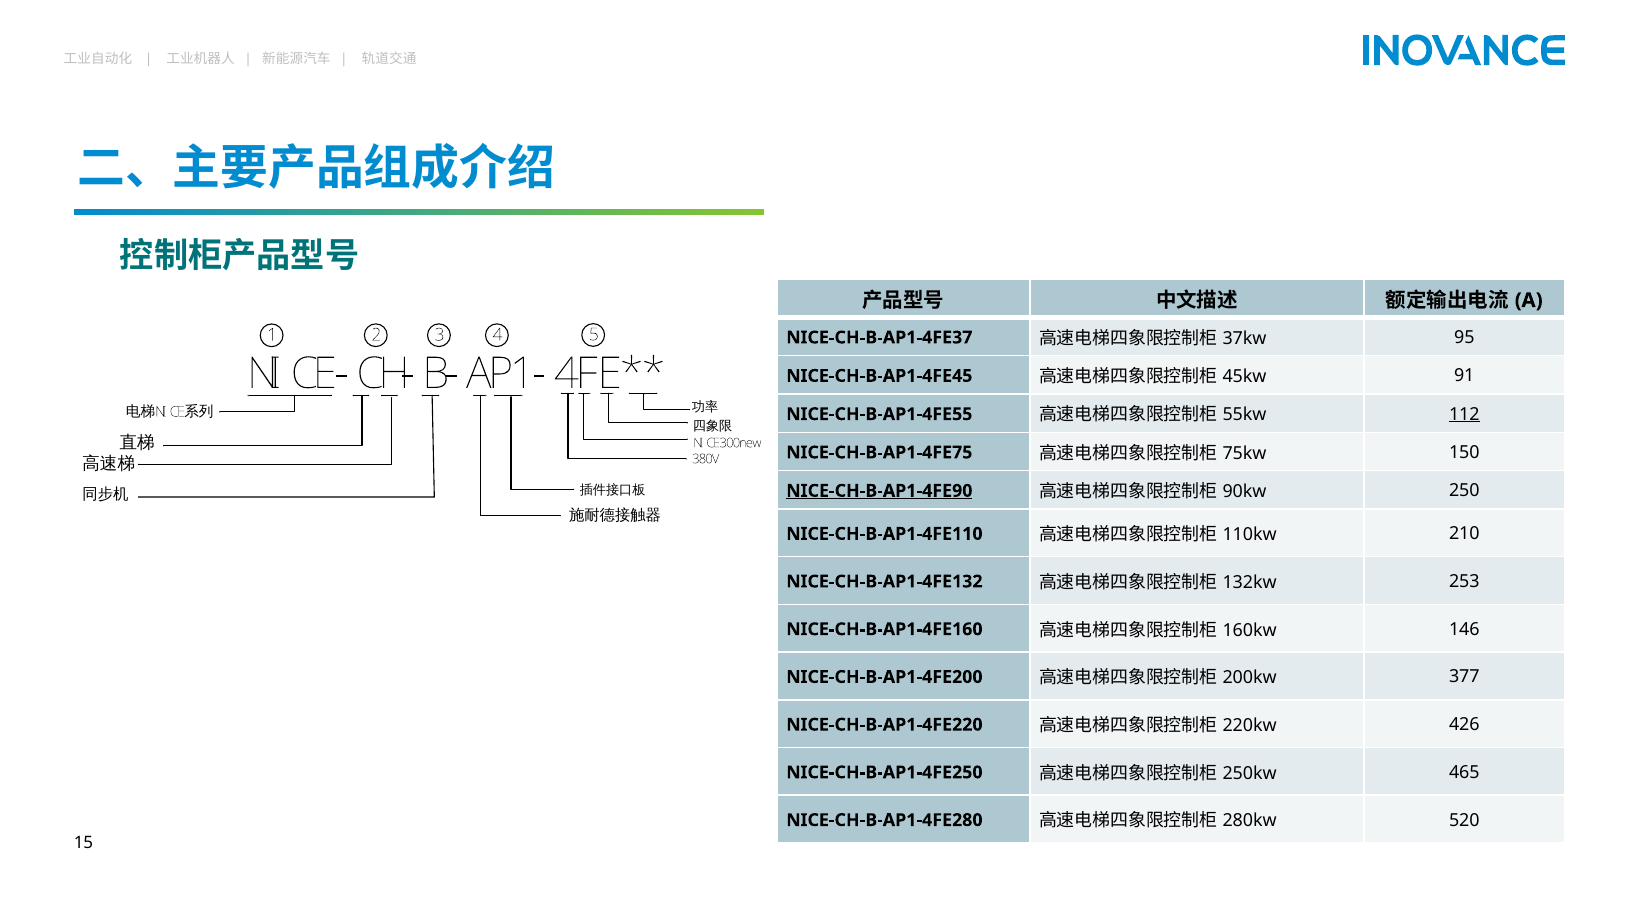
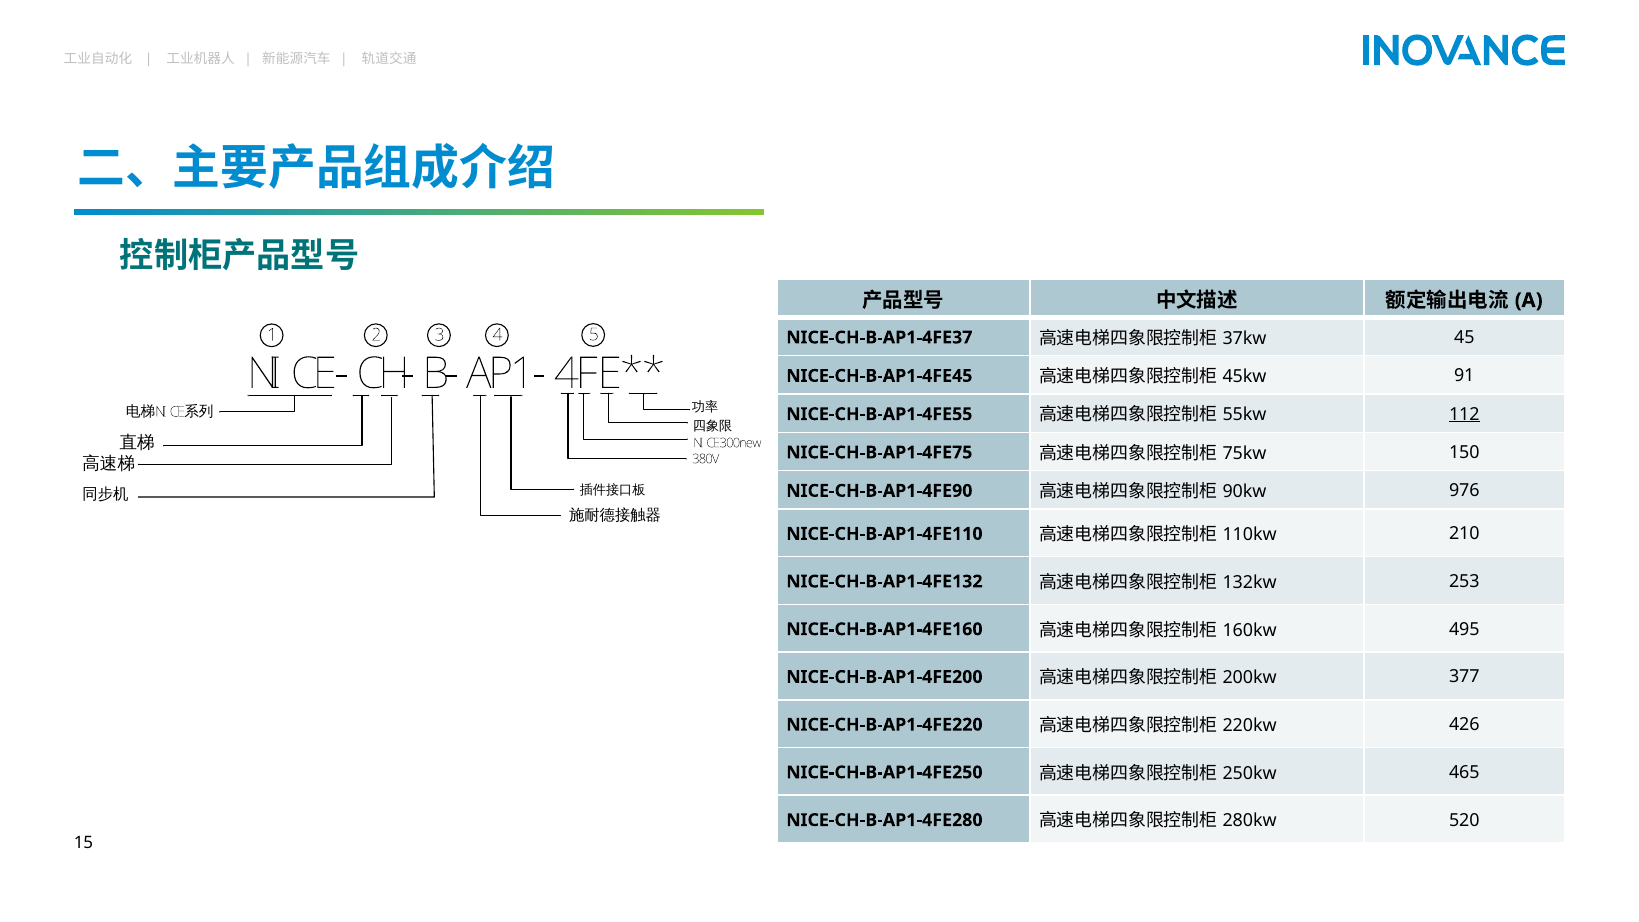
95: 95 -> 45 (1464, 338)
NICE-CH-B-AP1-4FE90 underline: present -> none (879, 491)
250: 250 -> 976 (1464, 491)
146: 146 -> 495 (1464, 629)
